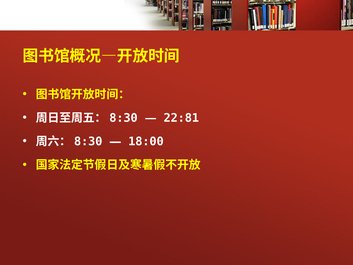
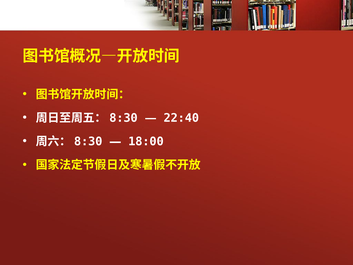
22:81: 22:81 -> 22:40 (181, 118)
